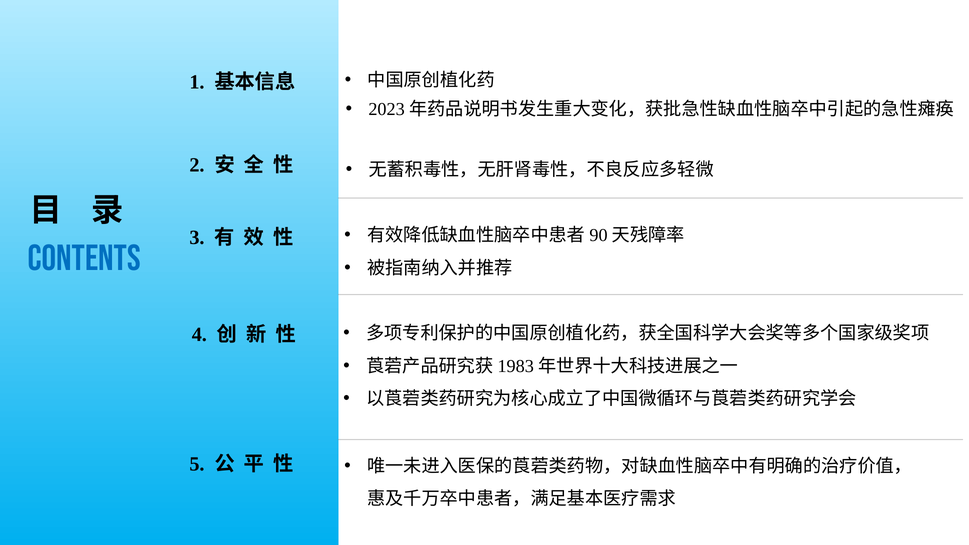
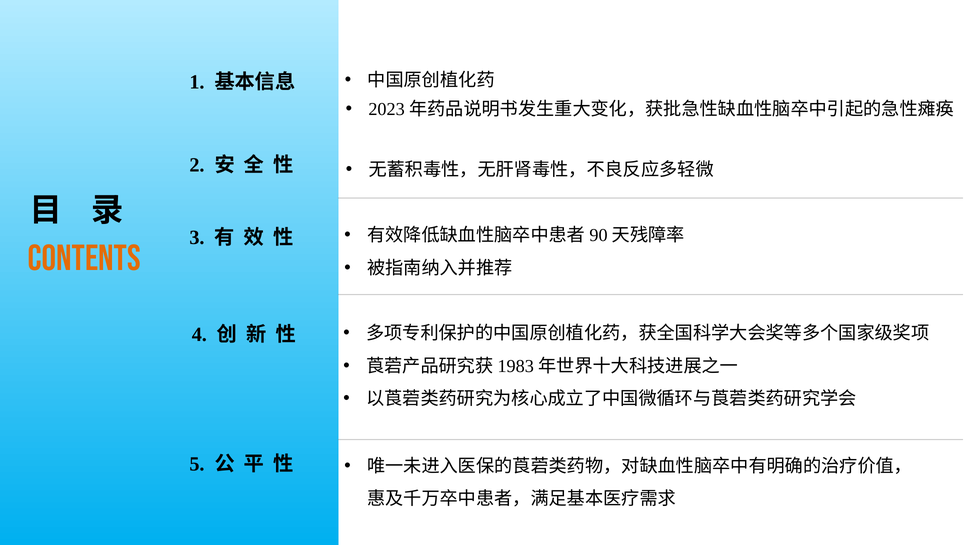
CONTENTS colour: blue -> orange (84, 259)
